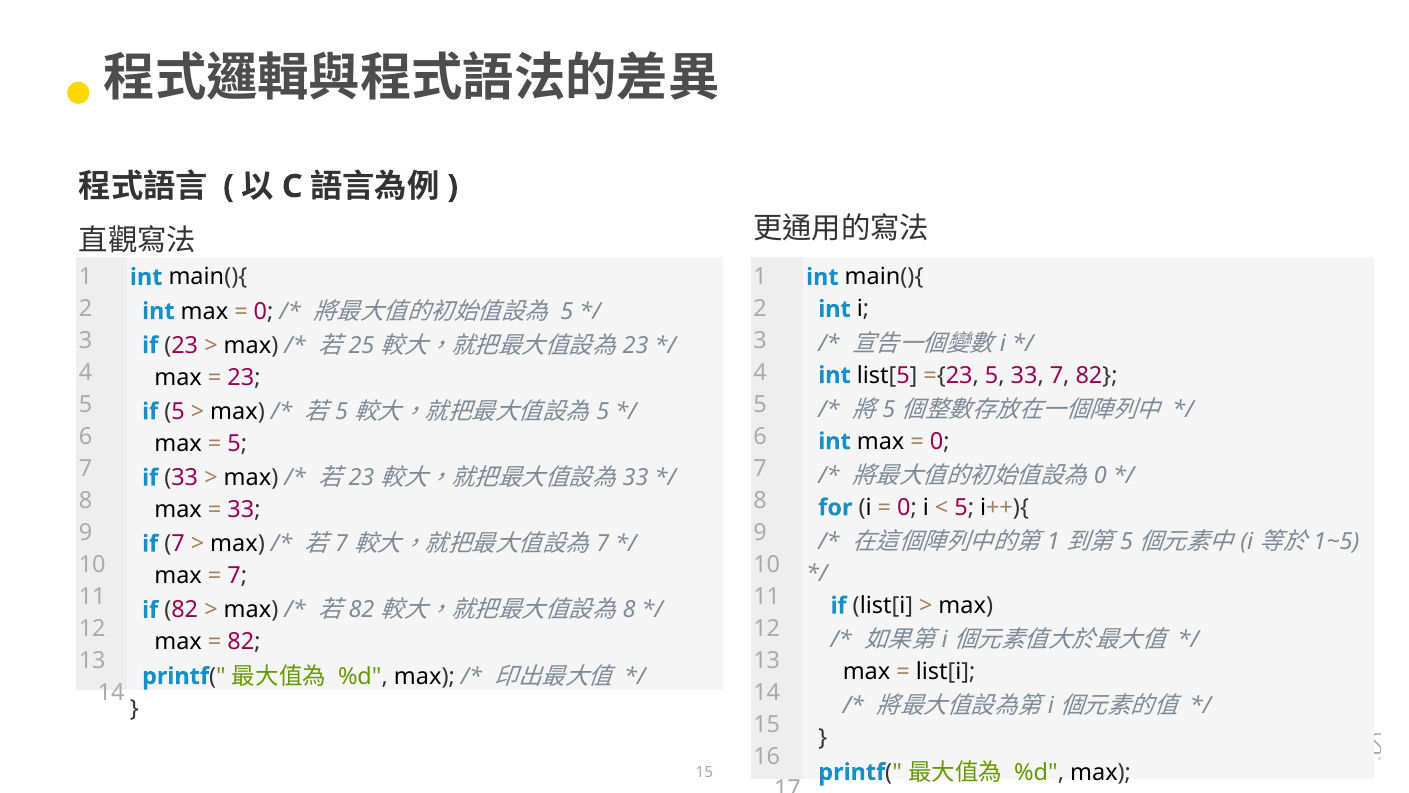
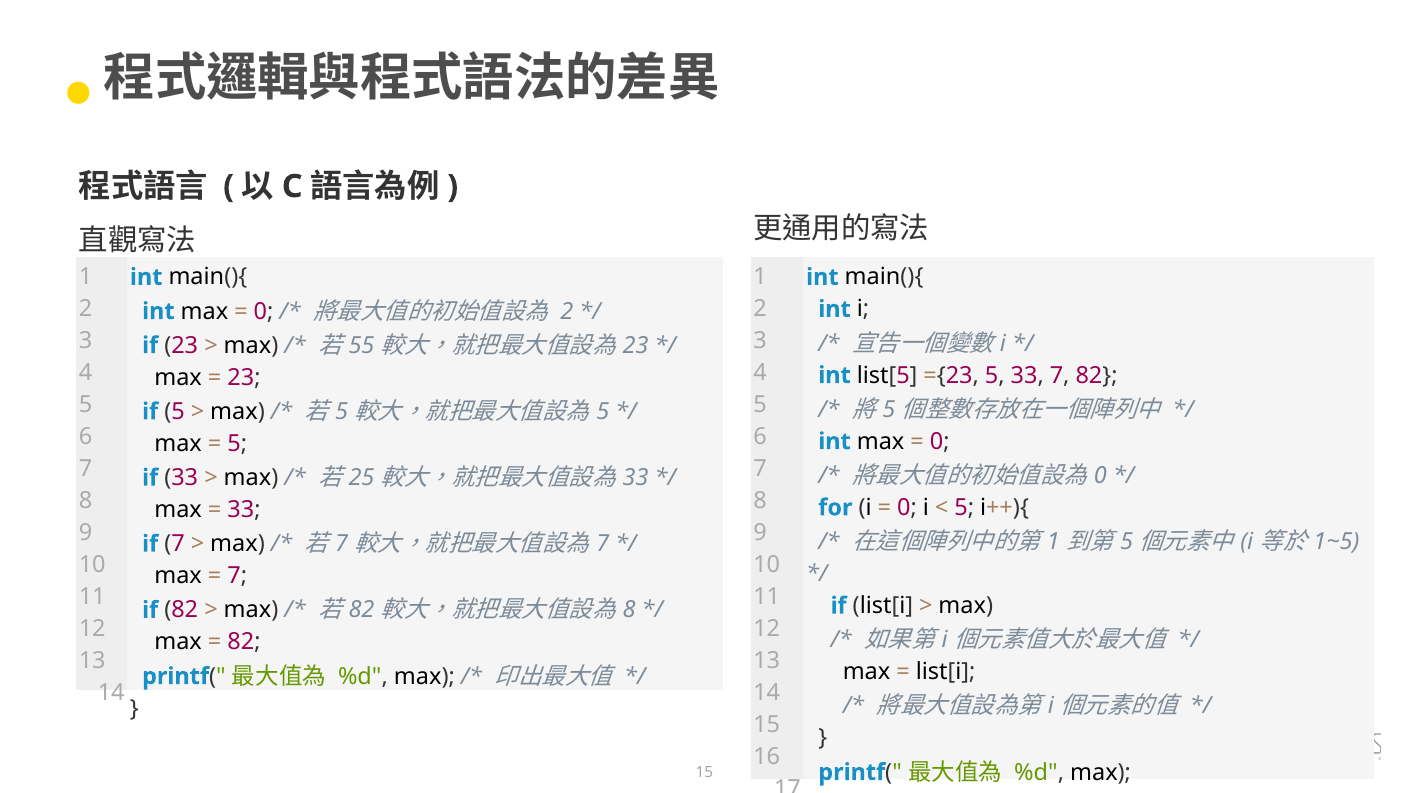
5: 5 -> 2 (567, 311)
25: 25 -> 55 (361, 345)
23: 23 -> 25 (361, 478)
